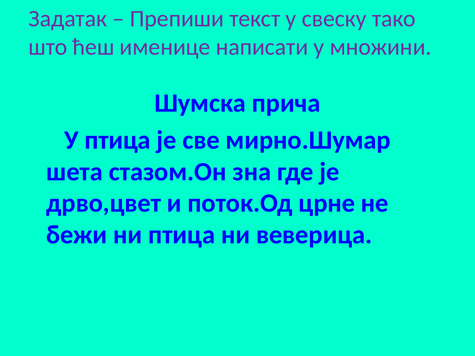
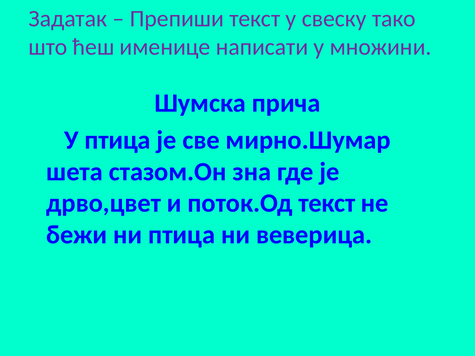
поток.Од црне: црне -> текст (327, 203)
